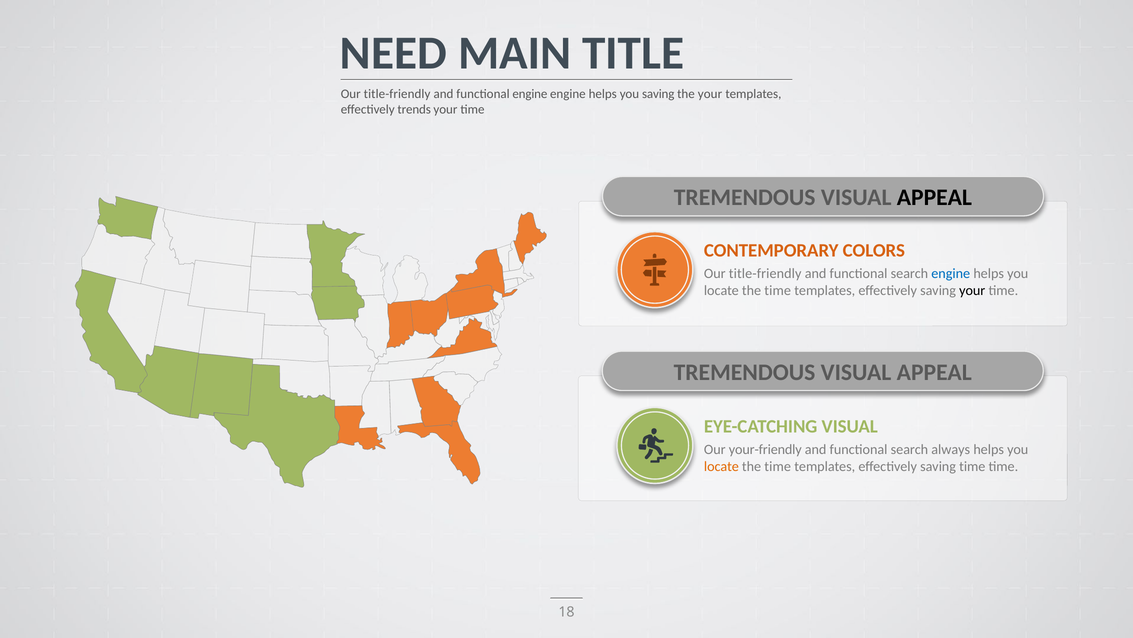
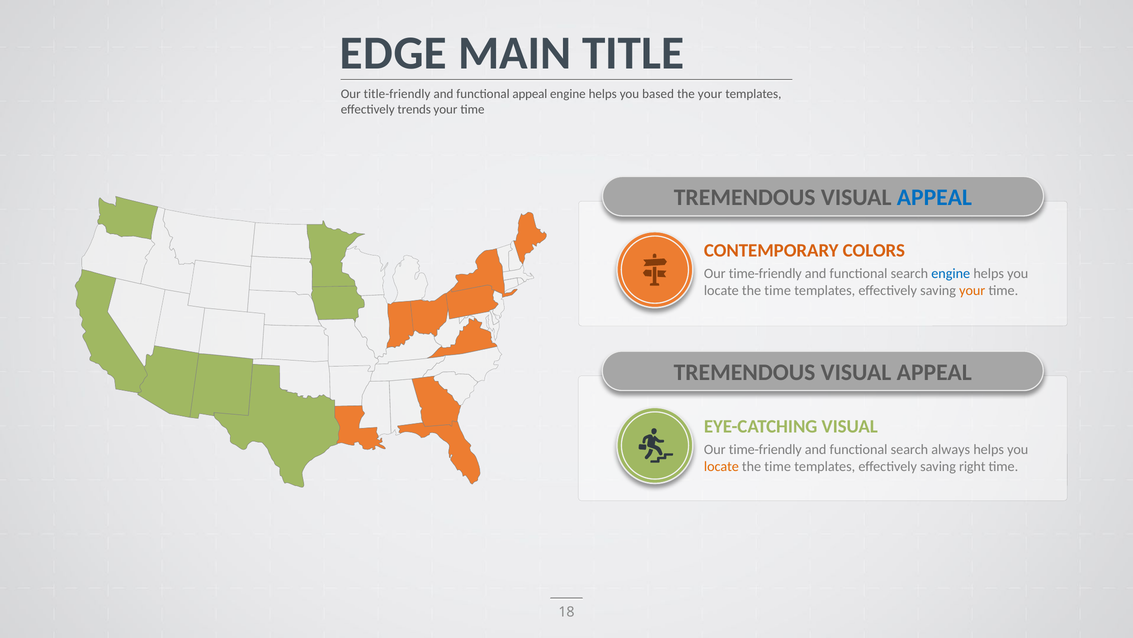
NEED: NEED -> EDGE (393, 53)
functional engine: engine -> appeal (530, 94)
you saving: saving -> based (658, 94)
APPEAL colour: black -> blue (934, 197)
title-friendly: title-friendly -> time-friendly (765, 273)
your colour: black -> orange (972, 290)
your-friendly: your-friendly -> time-friendly (765, 449)
saving time: time -> right (972, 466)
